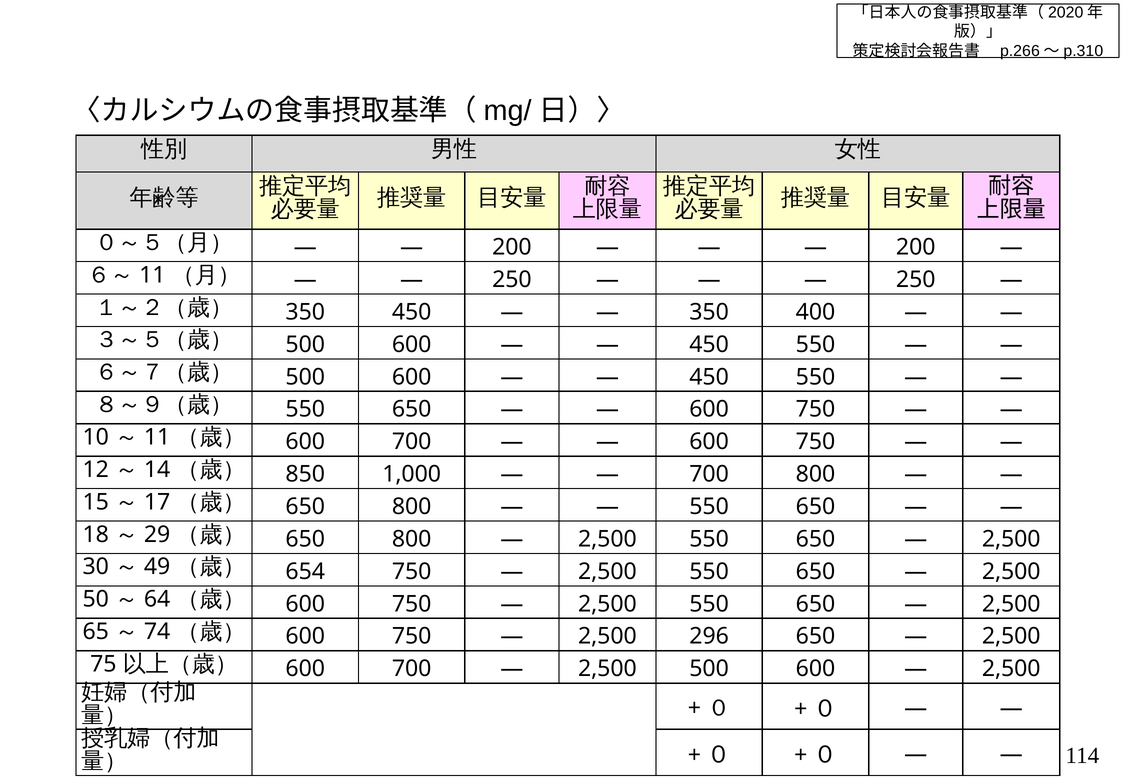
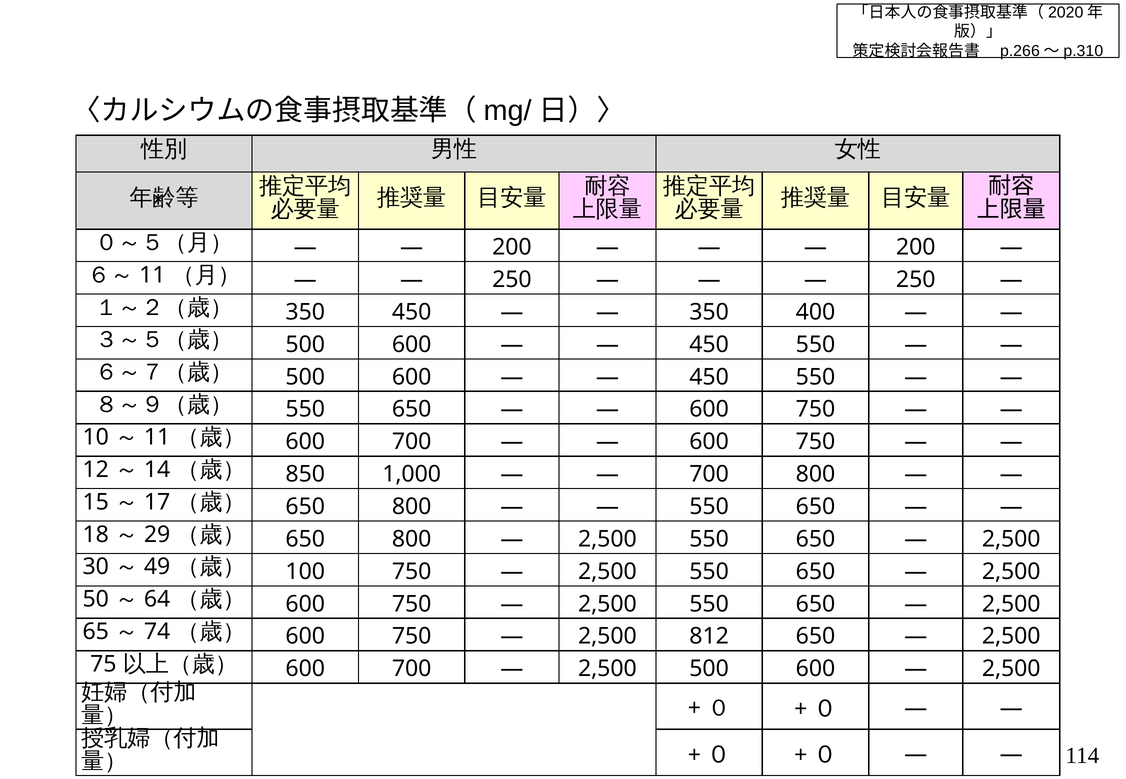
654: 654 -> 100 (305, 572)
296: 296 -> 812 (709, 637)
